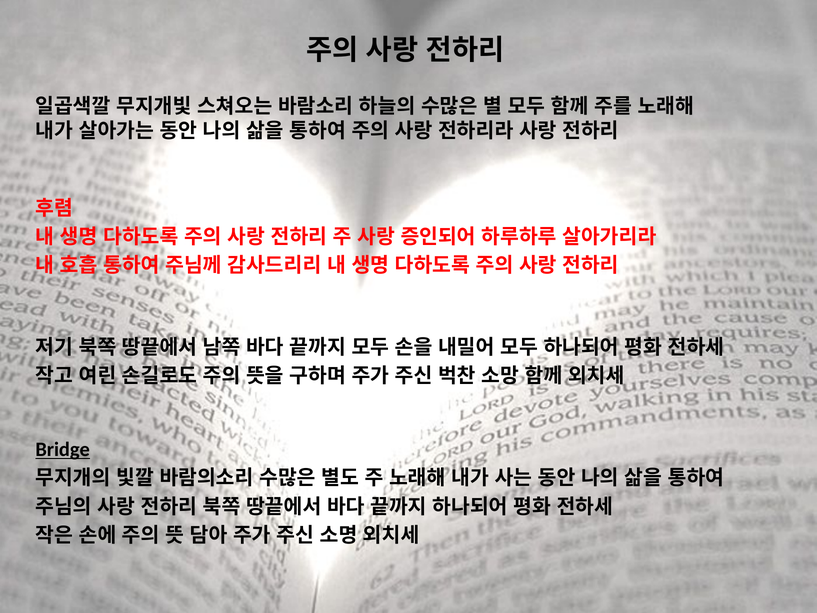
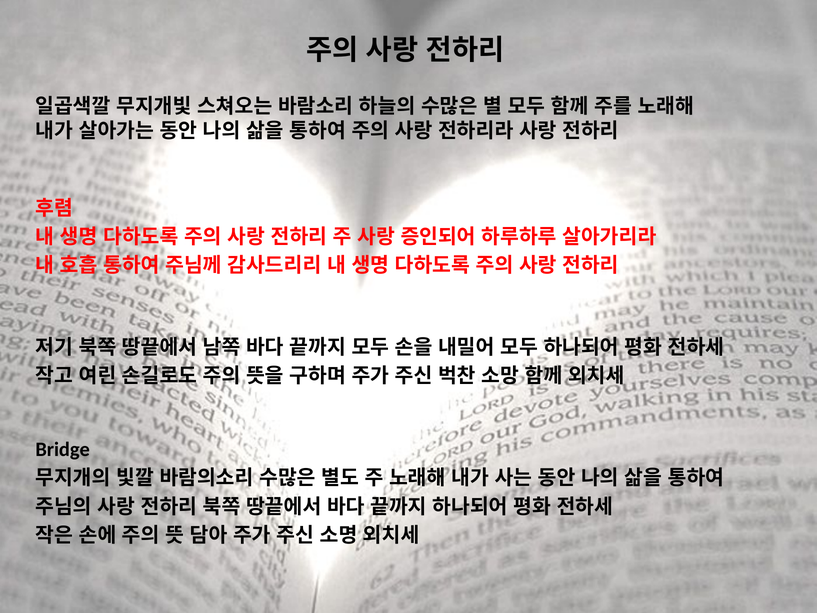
Bridge underline: present -> none (63, 449)
